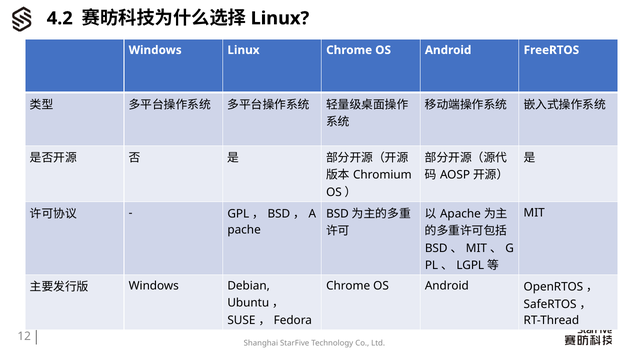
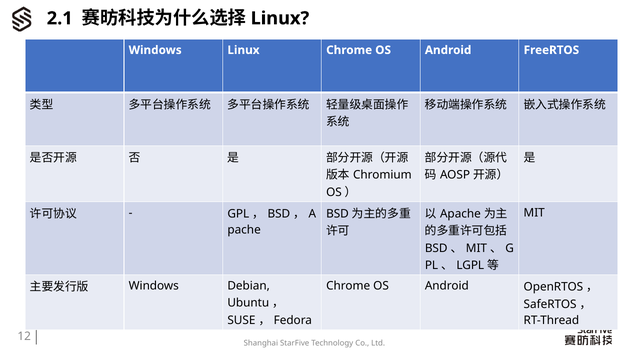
4.2: 4.2 -> 2.1 (60, 18)
